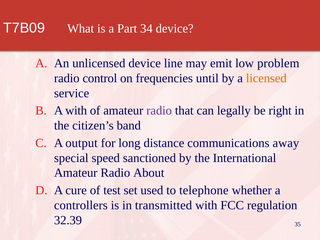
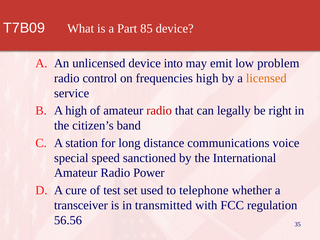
34: 34 -> 85 (146, 28)
line: line -> into (173, 63)
frequencies until: until -> high (207, 78)
A with: with -> high (76, 111)
radio colour: purple -> red (159, 111)
output: output -> station (82, 143)
away: away -> voice (286, 143)
About: About -> Power (149, 173)
controllers: controllers -> transceiver (81, 205)
32.39: 32.39 -> 56.56 (68, 220)
